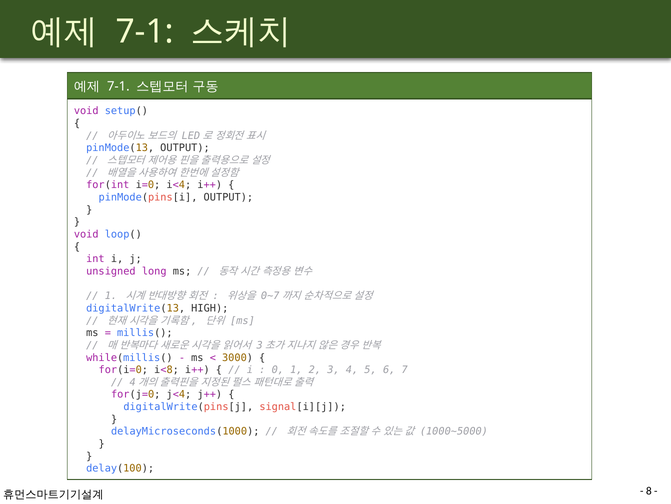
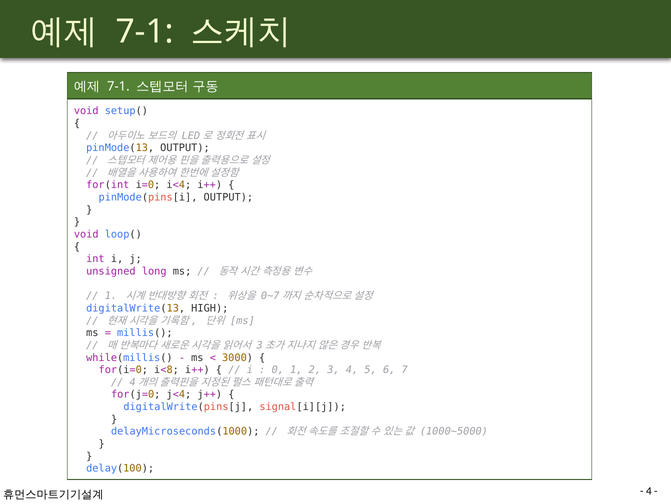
8: 8 -> 4 (649, 490)
